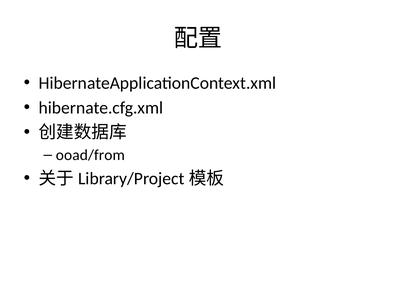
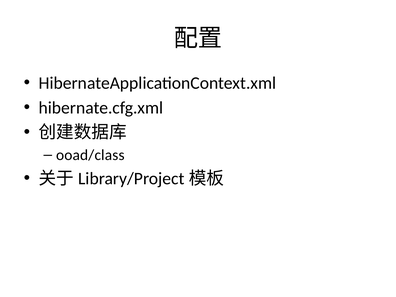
ooad/from: ooad/from -> ooad/class (90, 155)
